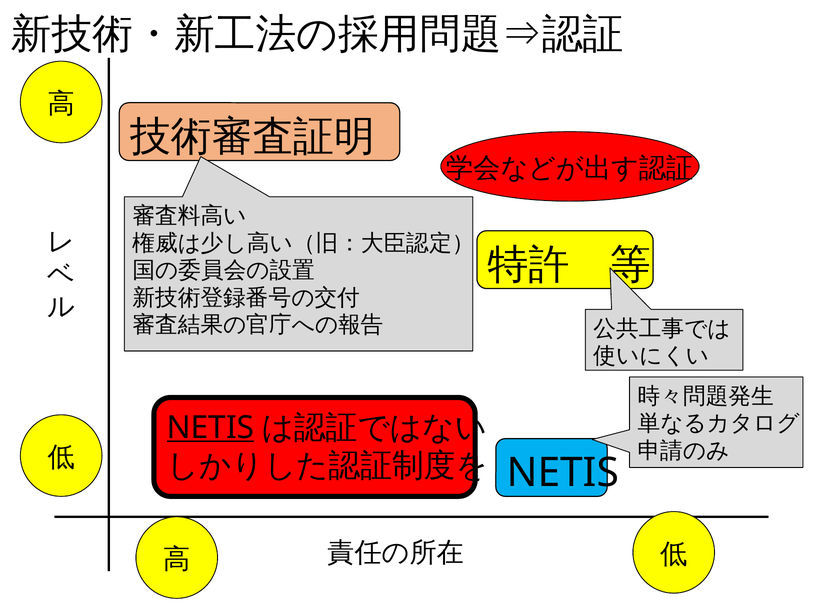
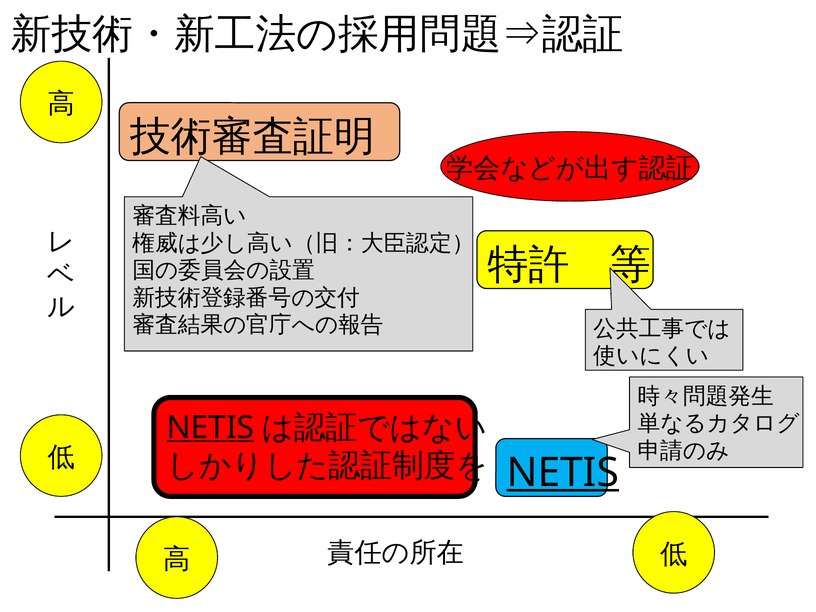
NETIS underline: none -> present (563, 473)
